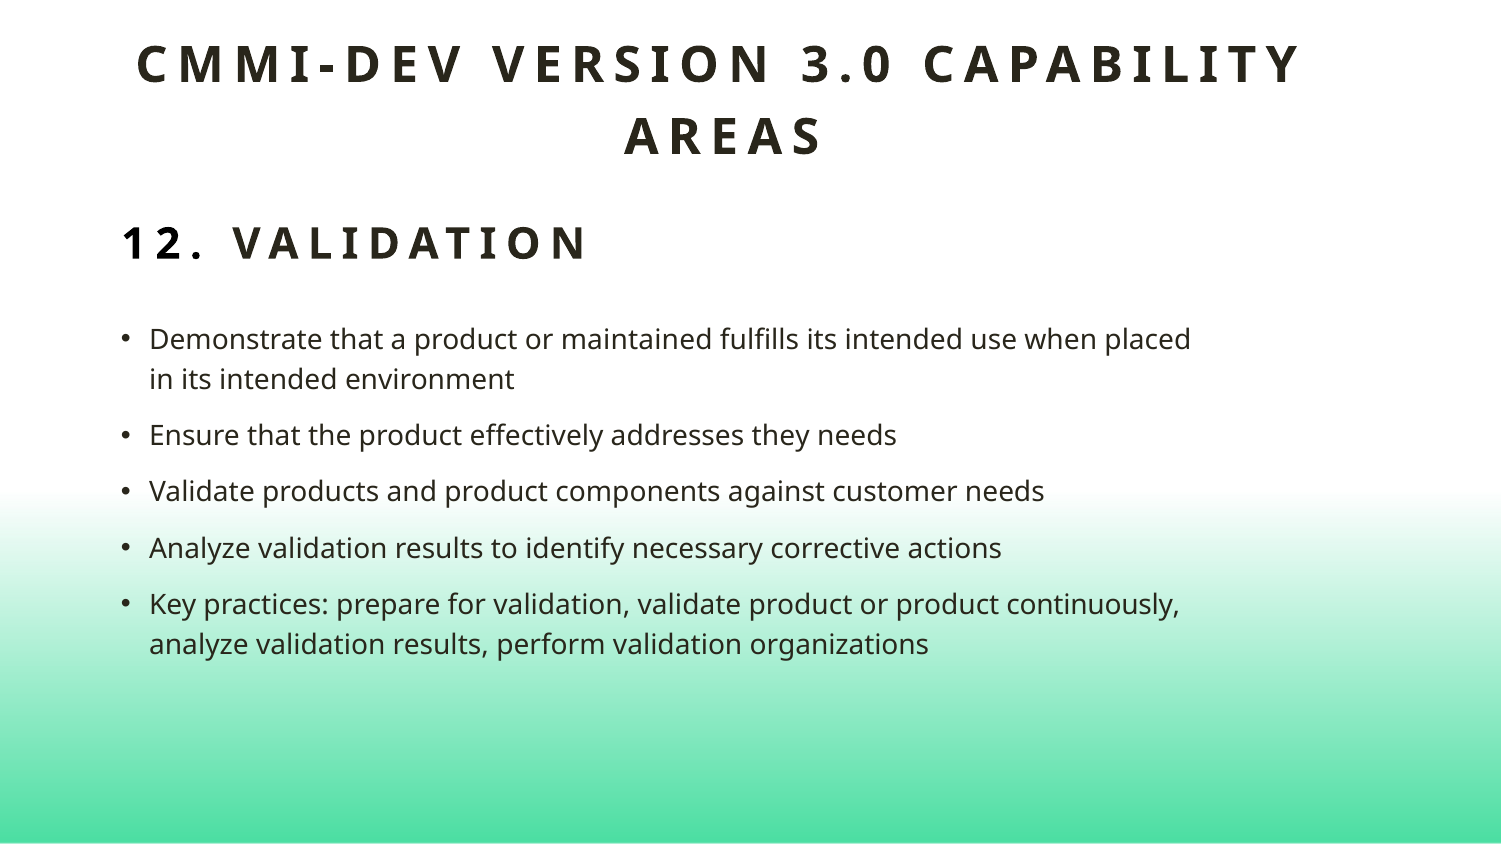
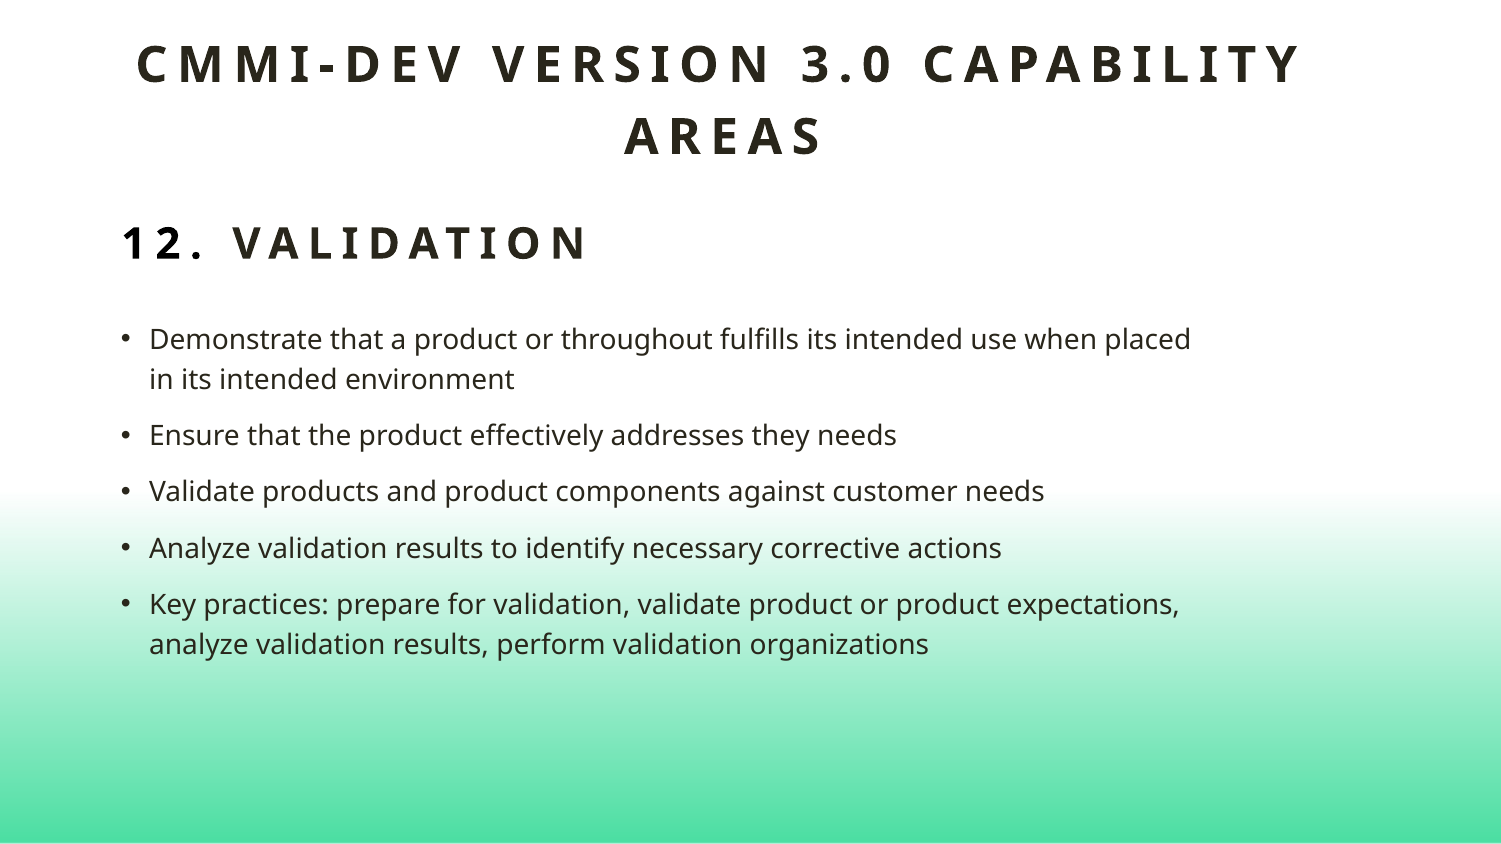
maintained: maintained -> throughout (637, 340)
continuously: continuously -> expectations (1093, 605)
